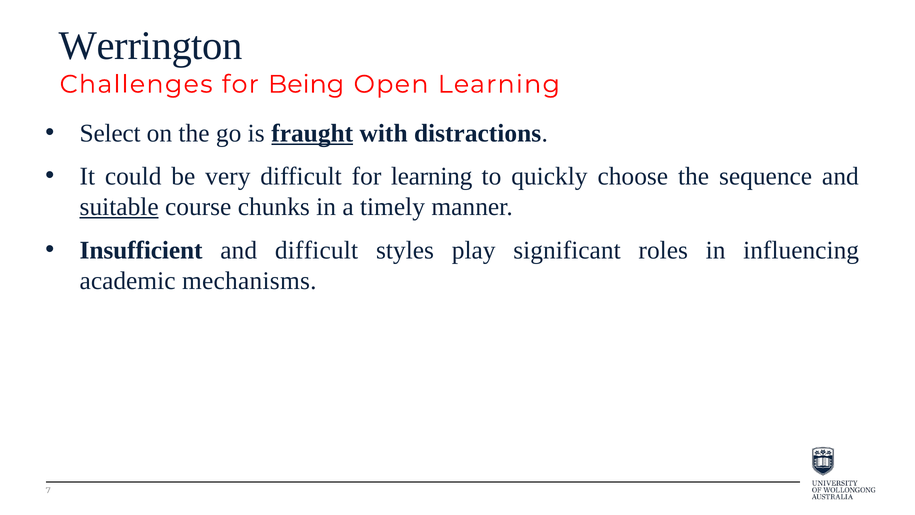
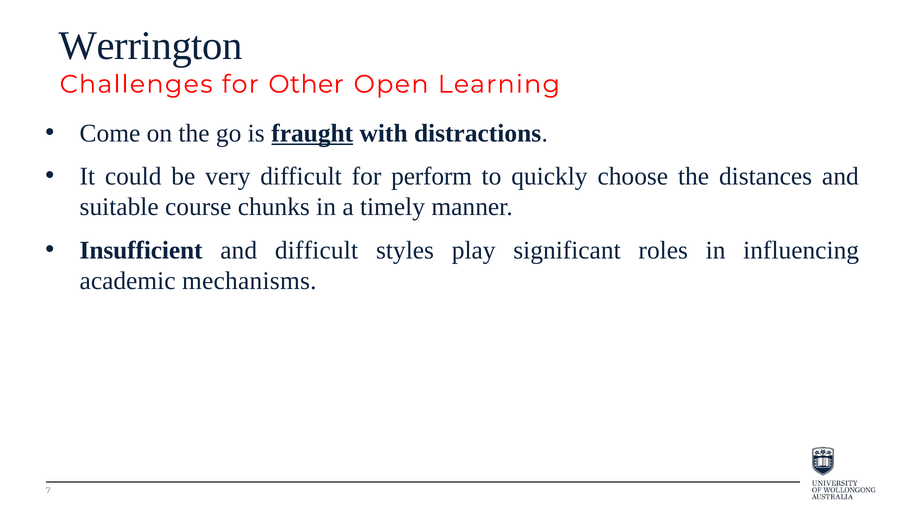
Being: Being -> Other (306, 84)
Select: Select -> Come (110, 133)
for learning: learning -> perform (432, 176)
sequence: sequence -> distances (766, 176)
suitable underline: present -> none (119, 207)
